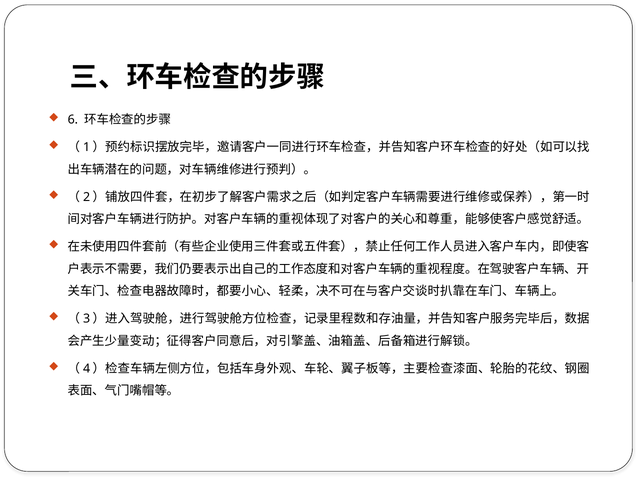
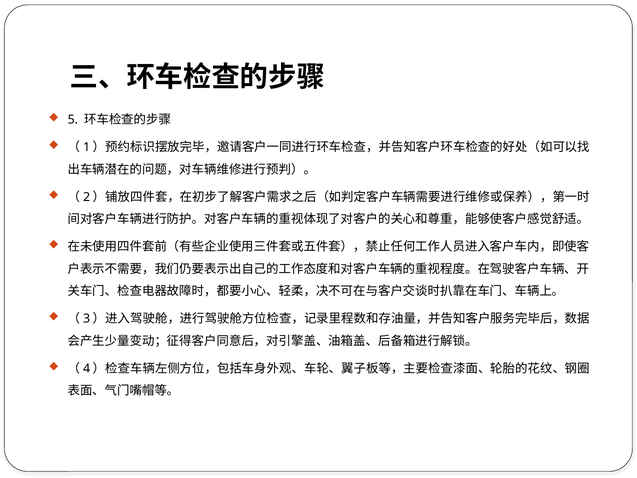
6: 6 -> 5 (73, 120)
